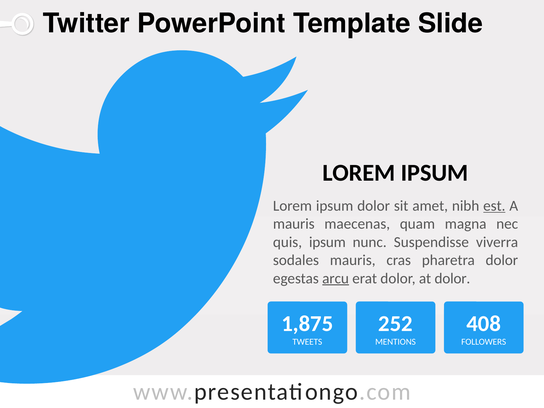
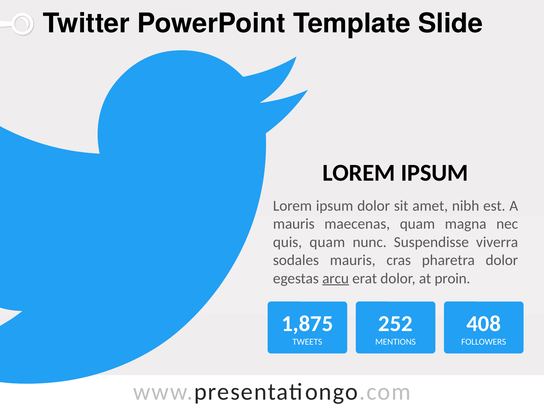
est underline: present -> none (494, 206)
quis ipsum: ipsum -> quam (327, 242)
at dolor: dolor -> proin (452, 278)
